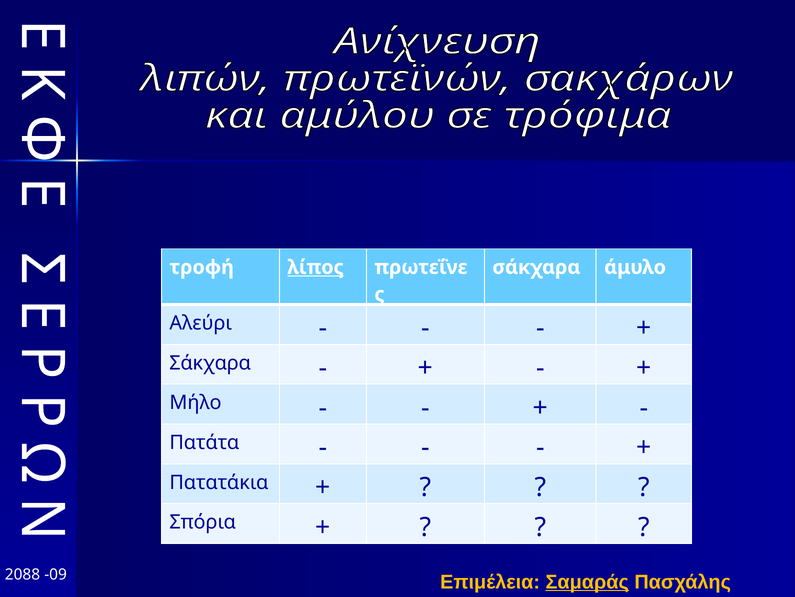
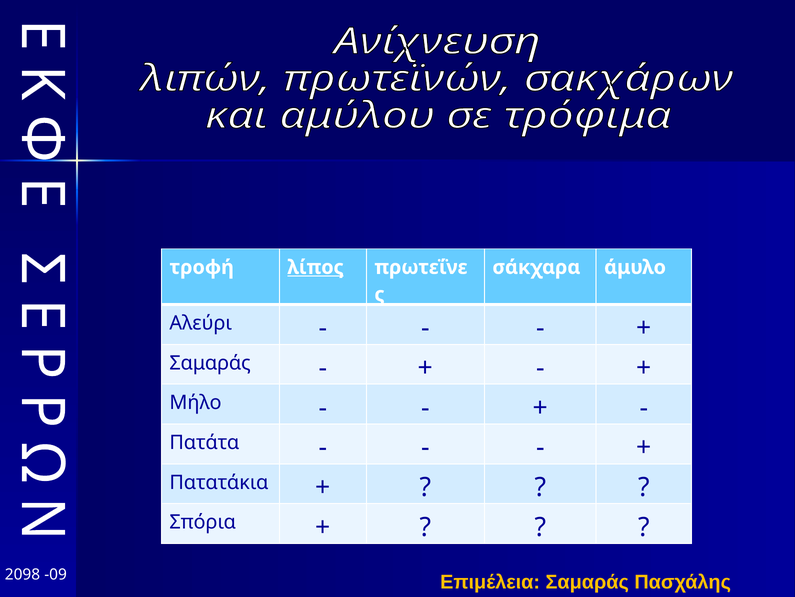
Σάκχαρα: Σάκχαρα -> Σαμαράς (210, 362)
2088: 2088 -> 2098 (22, 574)
Σαμαράς underline: present -> none (587, 581)
